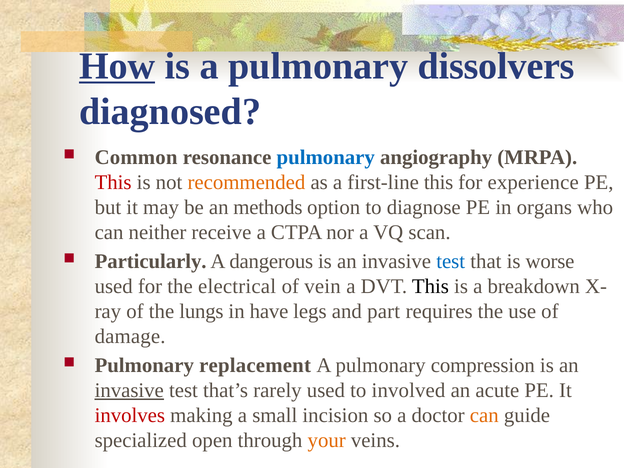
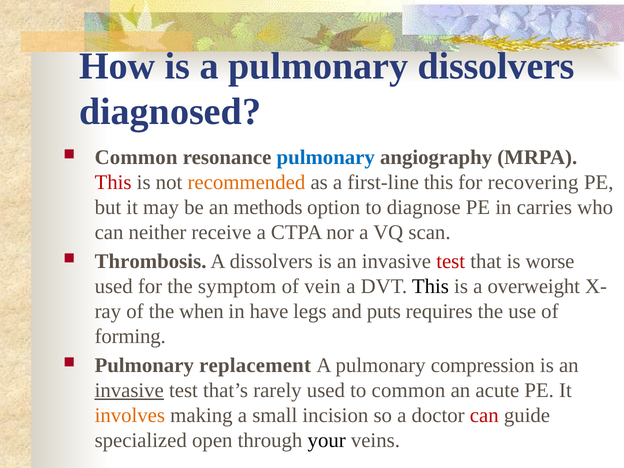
How underline: present -> none (117, 66)
experience: experience -> recovering (533, 182)
organs: organs -> carries (544, 207)
Particularly: Particularly -> Thrombosis (151, 261)
A dangerous: dangerous -> dissolvers (271, 261)
test colour: blue -> red (451, 261)
electrical: electrical -> symptom (237, 286)
breakdown: breakdown -> overweight (534, 286)
lungs: lungs -> when (201, 311)
part: part -> puts (384, 311)
damage: damage -> forming (130, 336)
to involved: involved -> common (408, 390)
involves colour: red -> orange (130, 415)
can colour: orange -> red (484, 415)
your colour: orange -> black (327, 440)
